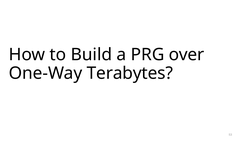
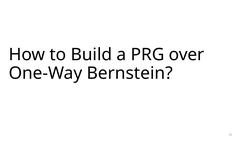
Terabytes: Terabytes -> Bernstein (130, 73)
